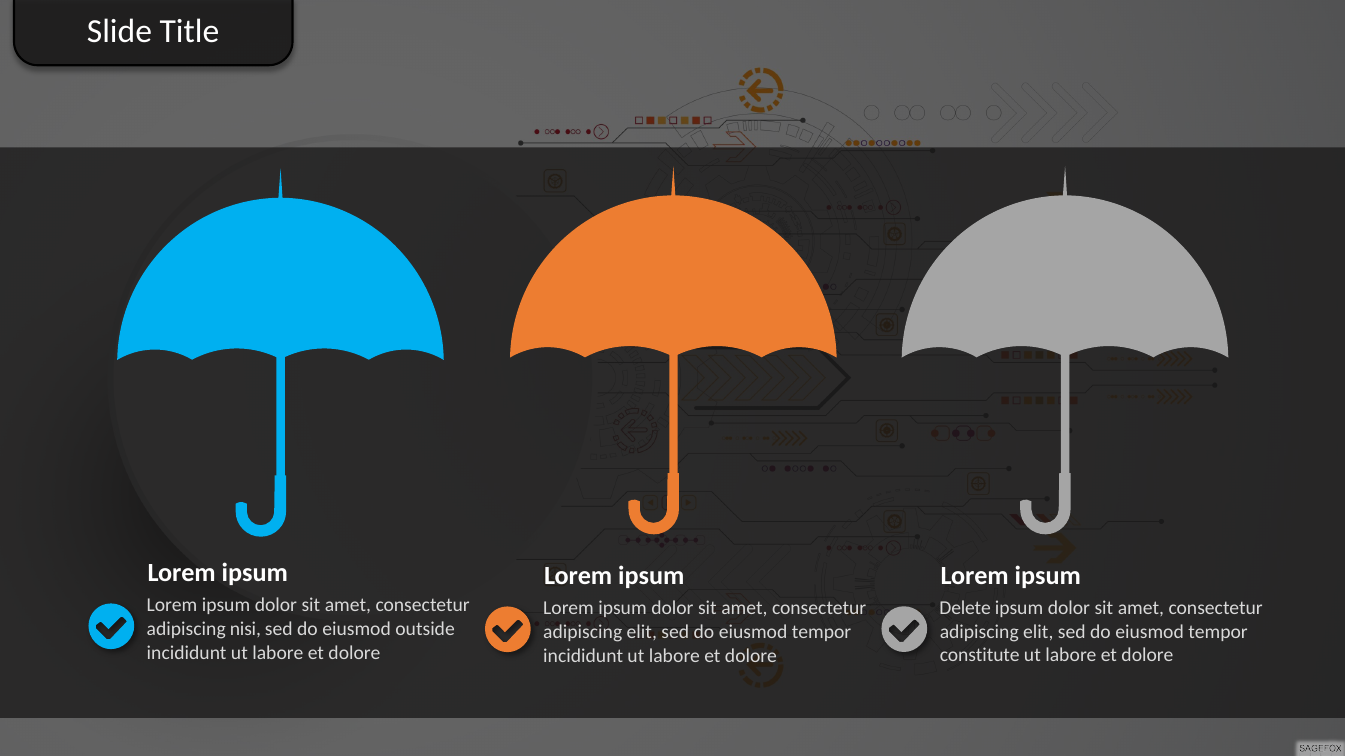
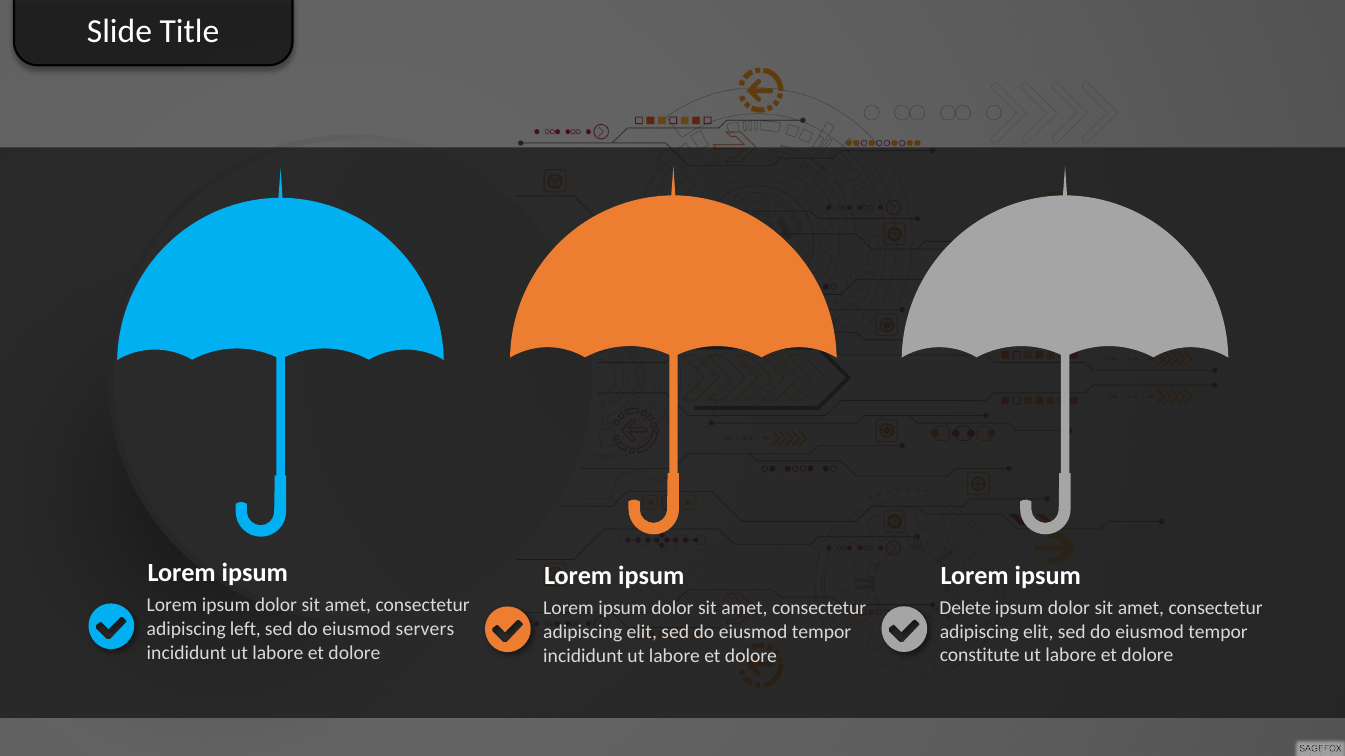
nisi: nisi -> left (245, 630)
outside: outside -> servers (425, 630)
